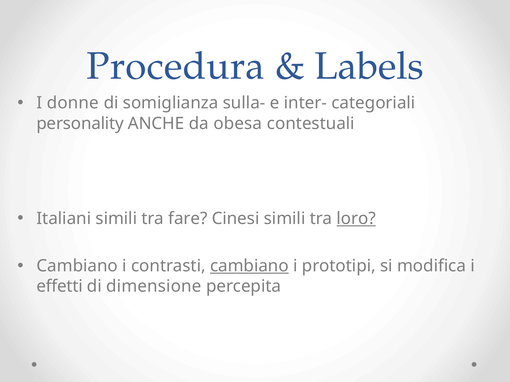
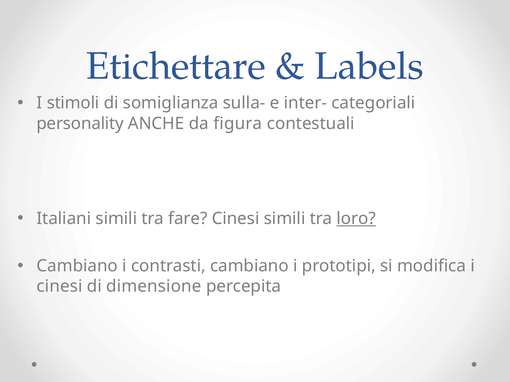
Procedura: Procedura -> Etichettare (176, 66)
donne: donne -> stimoli (73, 103)
obesa: obesa -> figura (238, 124)
cambiano underline: present -> none (249, 266)
effetti: effetti -> cinesi (59, 287)
